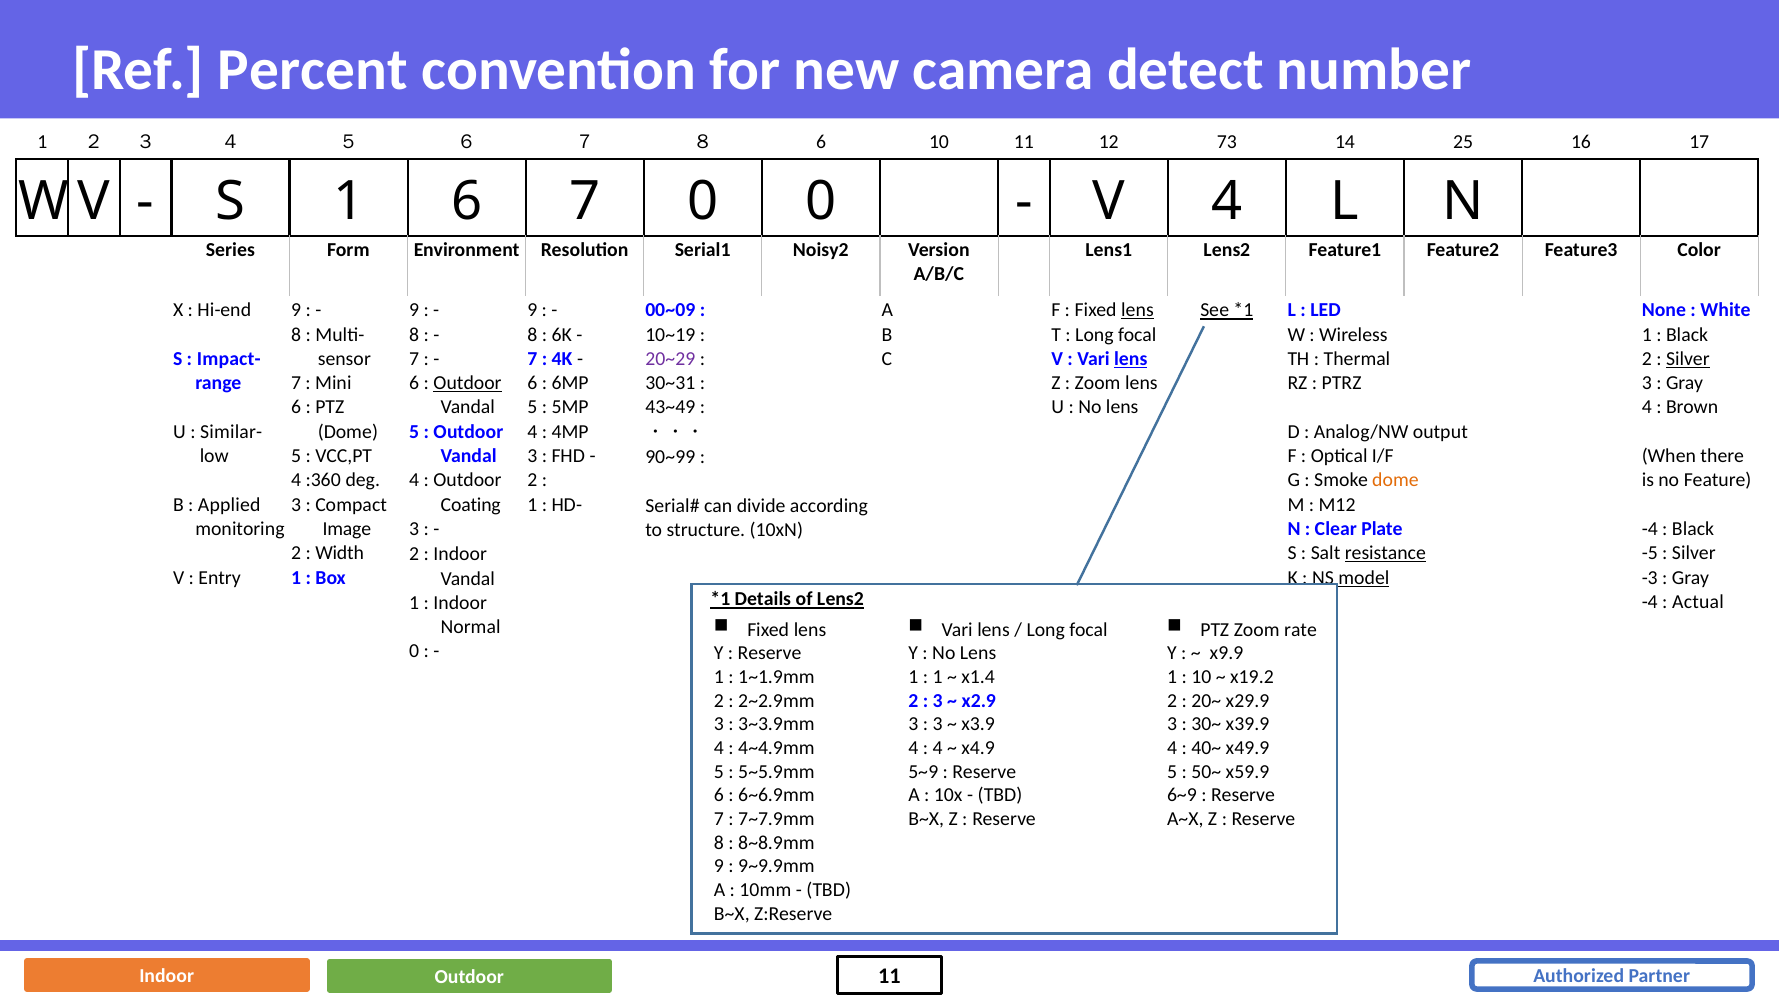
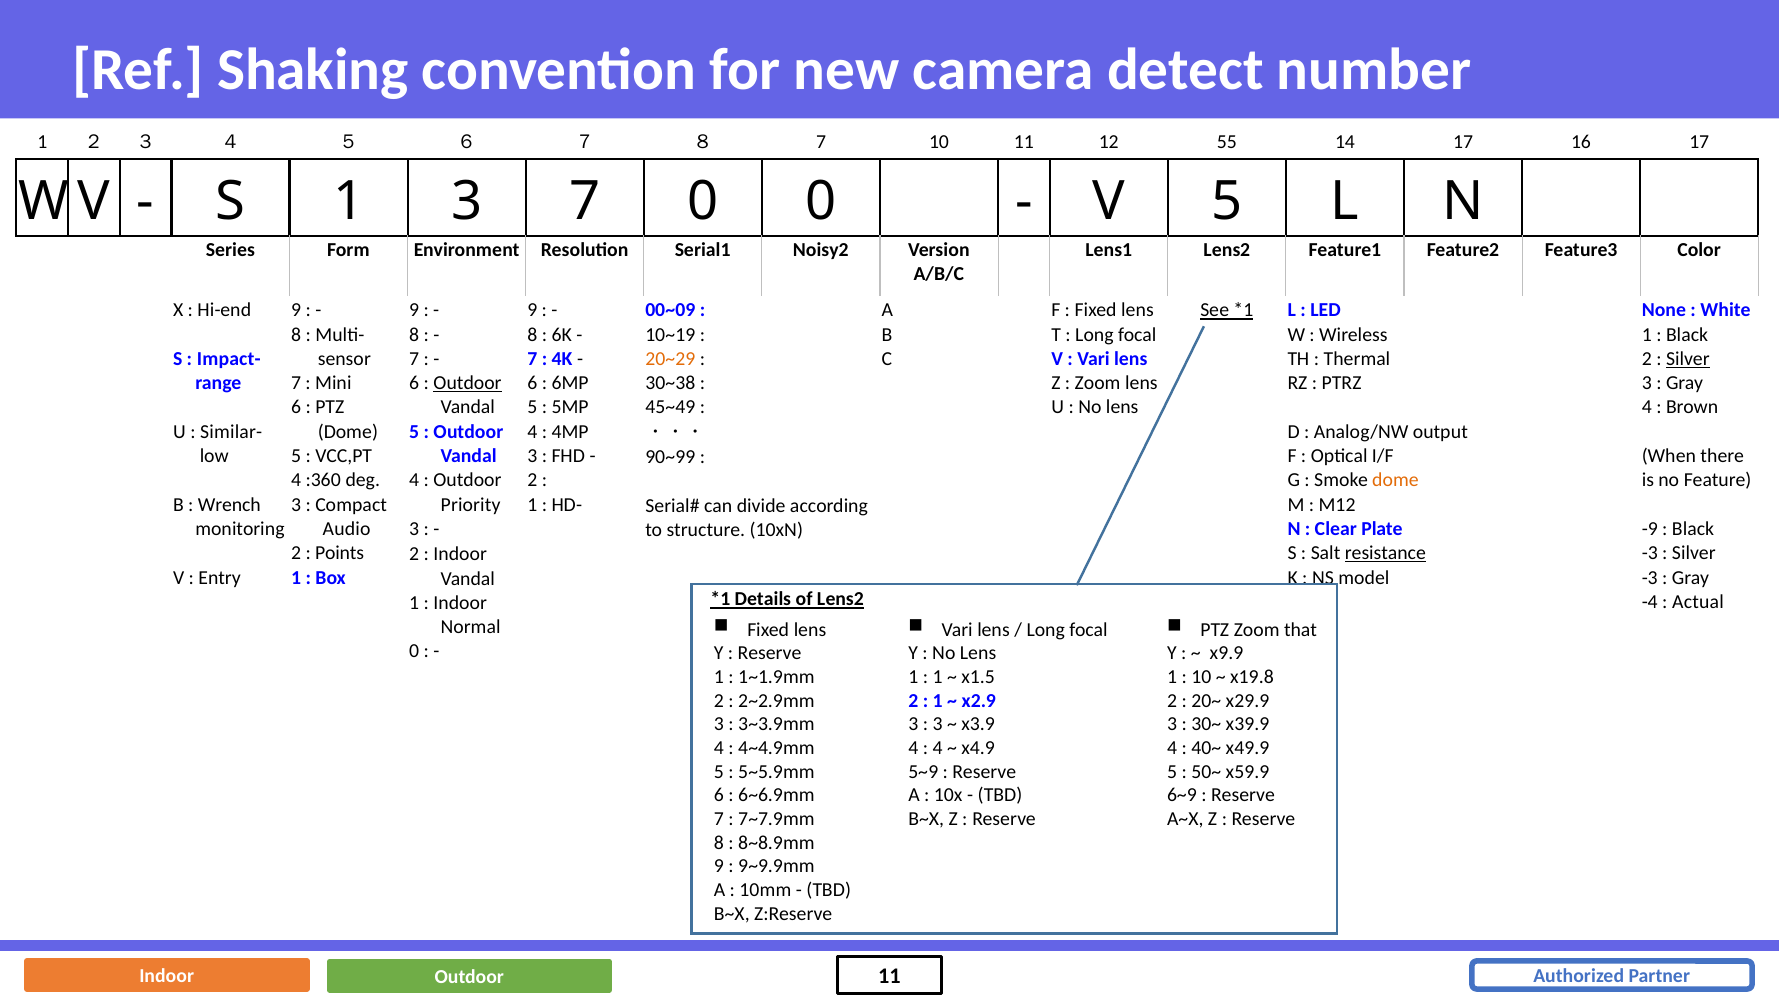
Percent: Percent -> Shaking (313, 69)
８ 6: 6 -> 7 (821, 142)
73: 73 -> 55 (1227, 142)
14 25: 25 -> 17 (1463, 142)
1 6: 6 -> 3 (467, 201)
V 4: 4 -> 5 (1227, 201)
lens underline: present -> none (1137, 310)
20~29 colour: purple -> orange (670, 359)
lens underline: present -> none (1131, 359)
30~31: 30~31 -> 30~38 (670, 383)
43~49: 43~49 -> 45~49 (670, 407)
Applied: Applied -> Wrench (229, 505)
Coating: Coating -> Priority (471, 505)
Image: Image -> Audio (347, 529)
-4: -4 -> -9 (1650, 529)
Width: Width -> Points (340, 553)
-5: -5 -> -3 (1650, 553)
model underline: present -> none (1364, 577)
rate: rate -> that (1301, 629)
x1.4: x1.4 -> x1.5 (978, 677)
x19.2: x19.2 -> x19.8 (1252, 677)
3: 3 -> 1 (938, 700)
